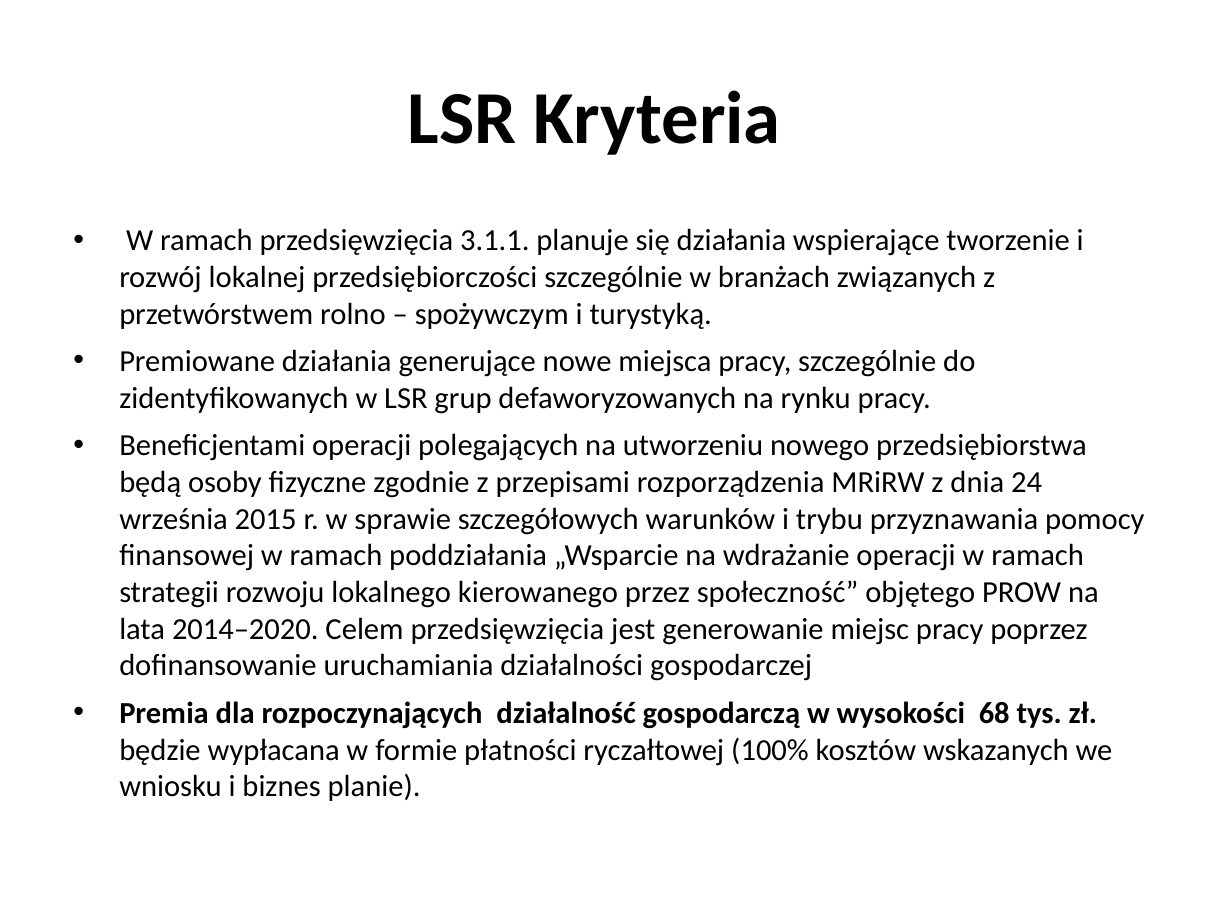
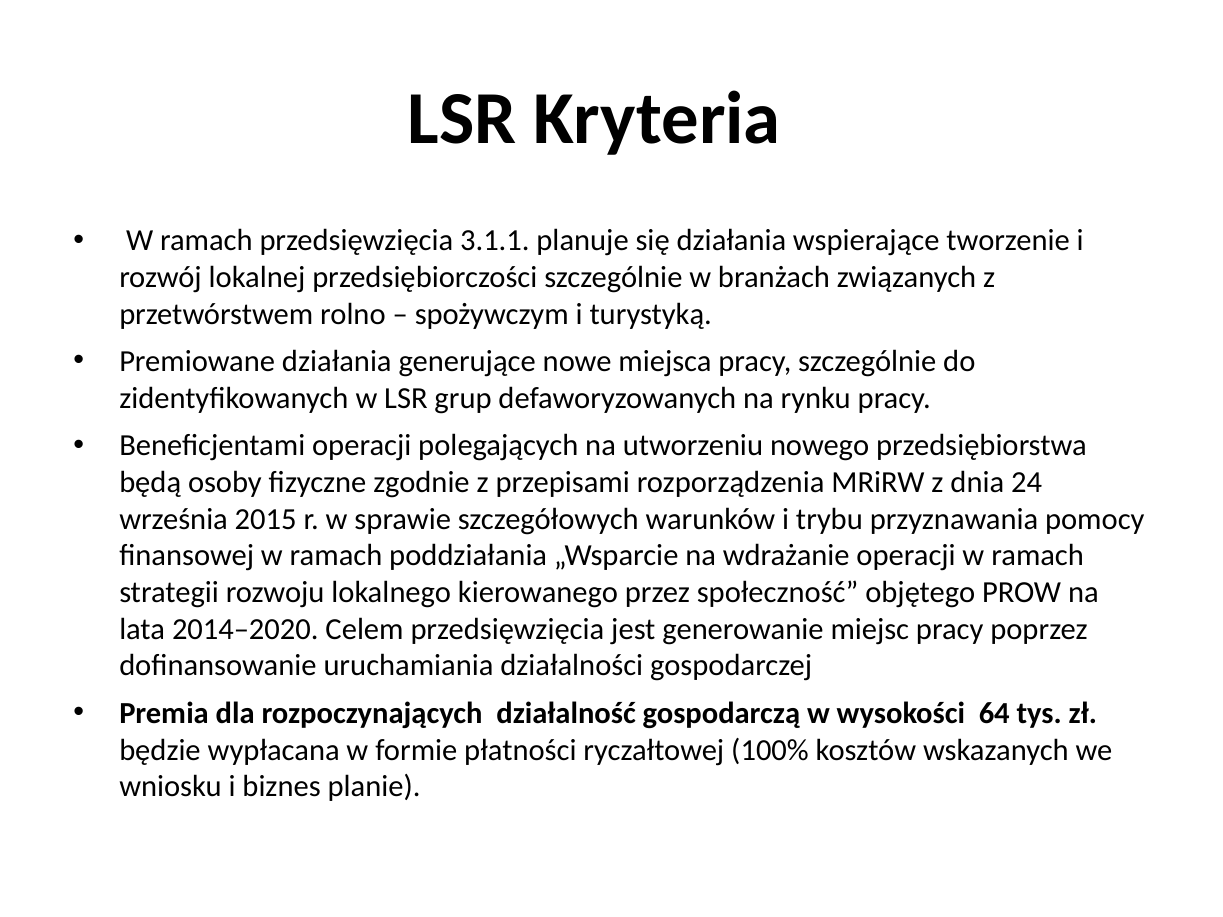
68: 68 -> 64 (994, 714)
